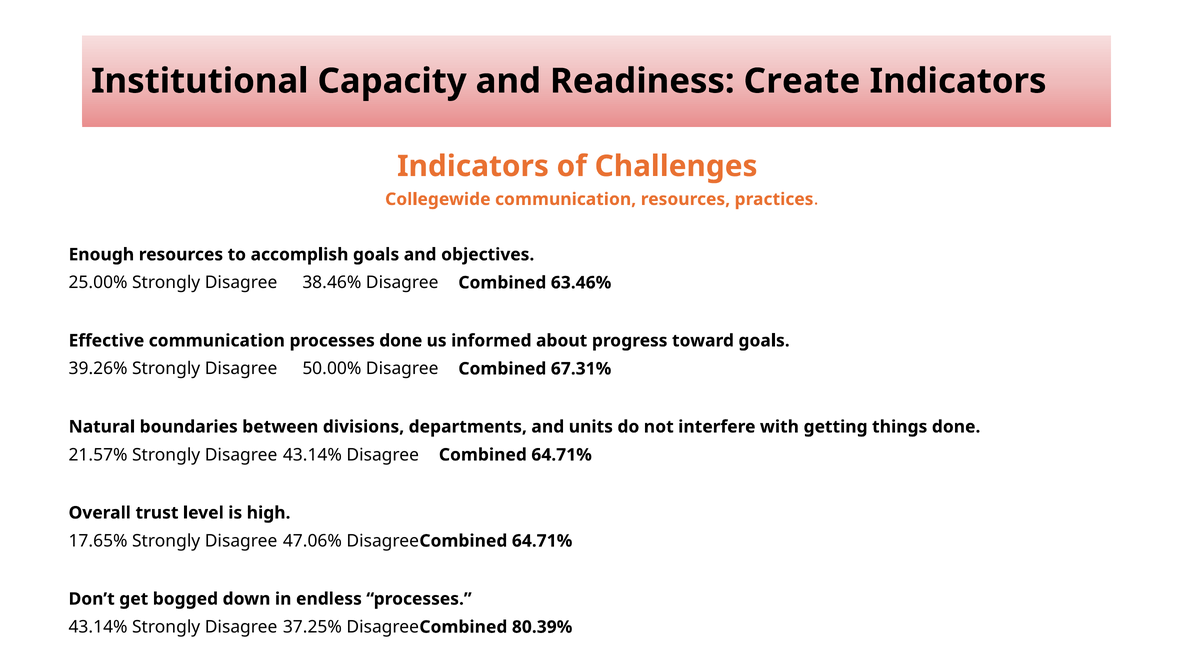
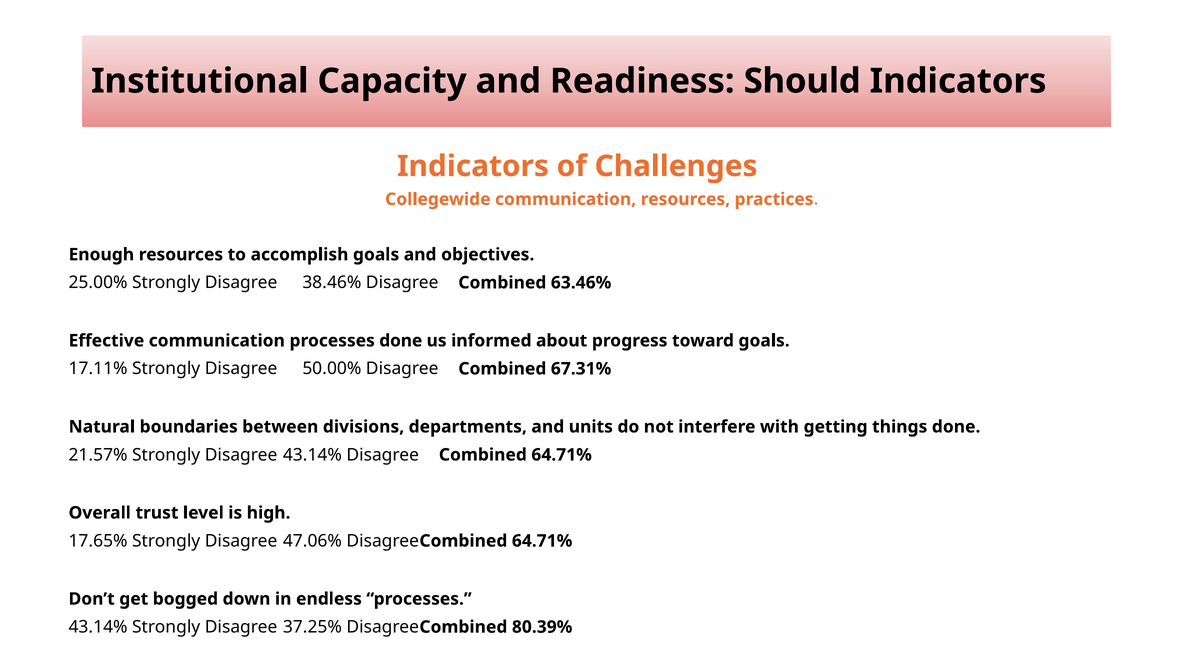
Create: Create -> Should (802, 81)
39.26%: 39.26% -> 17.11% (98, 369)
